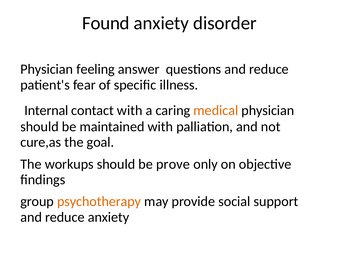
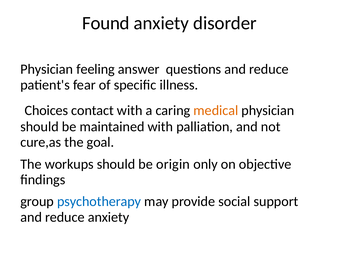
Internal: Internal -> Choices (46, 110)
prove: prove -> origin (173, 164)
psychotherapy colour: orange -> blue (99, 201)
